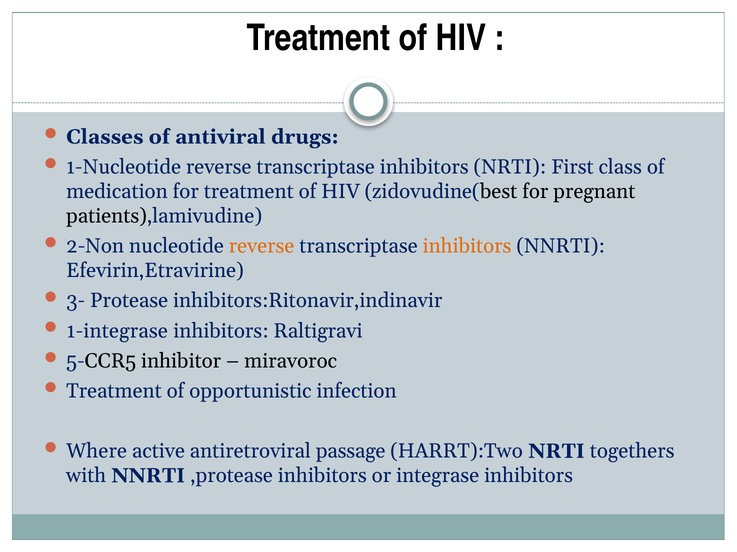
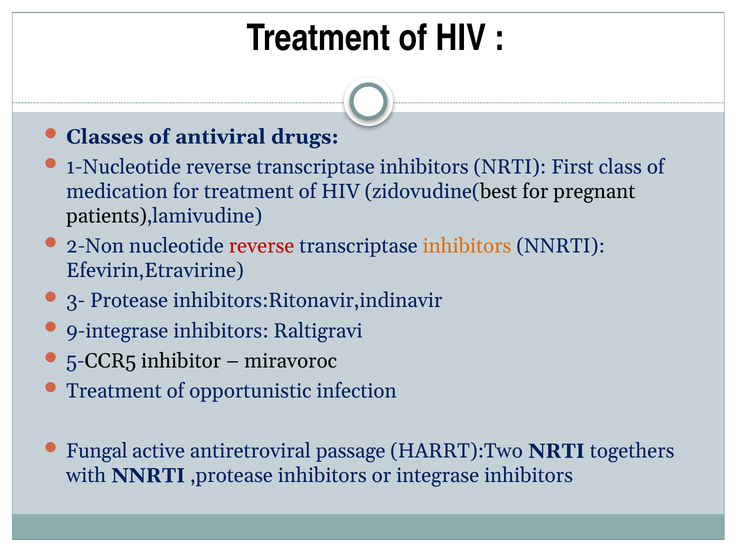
reverse colour: orange -> red (262, 246)
1-integrase: 1-integrase -> 9-integrase (117, 331)
Where: Where -> Fungal (97, 452)
